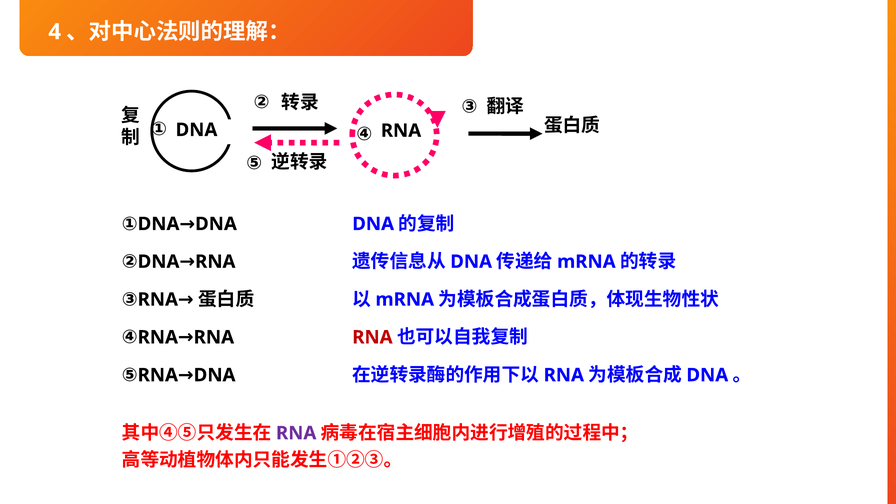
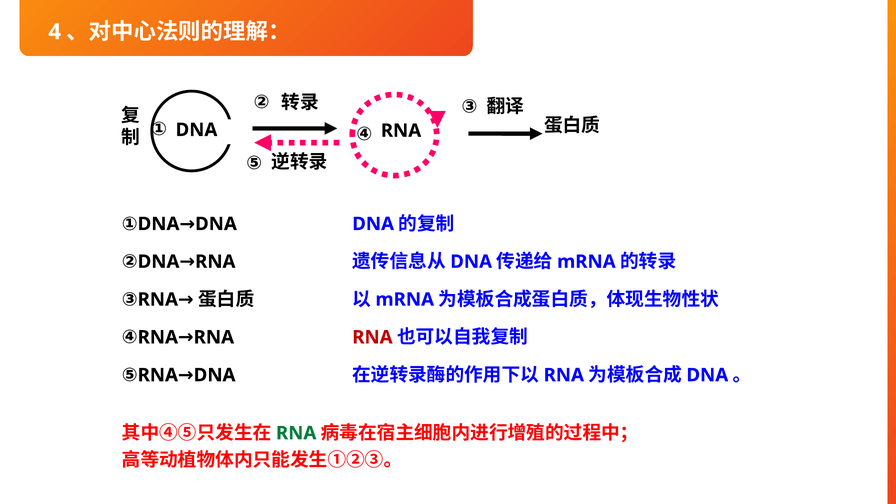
RNA colour: purple -> green (296, 433)
